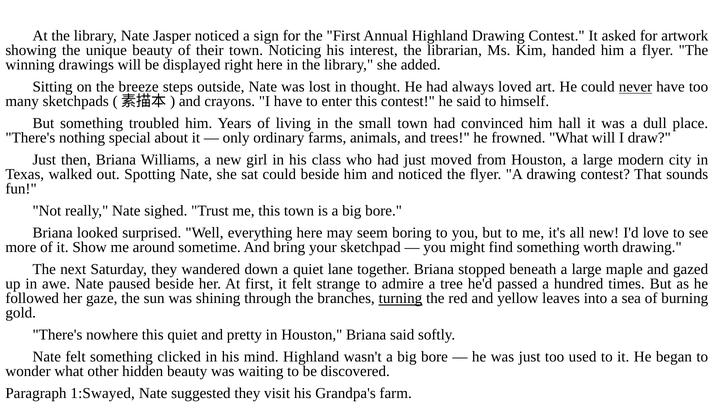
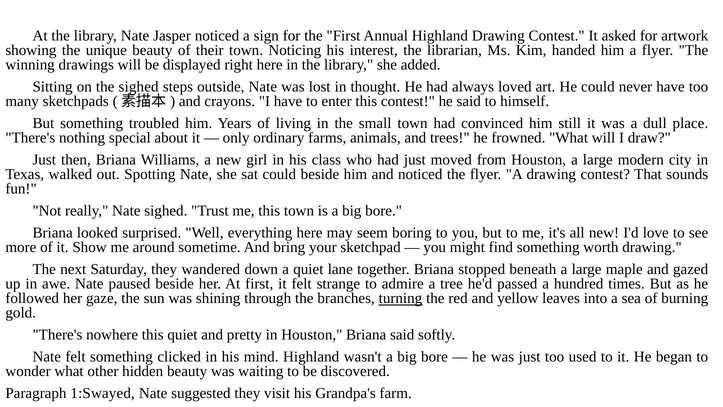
the breeze: breeze -> sighed (139, 87)
never underline: present -> none (635, 87)
hall: hall -> still (570, 123)
